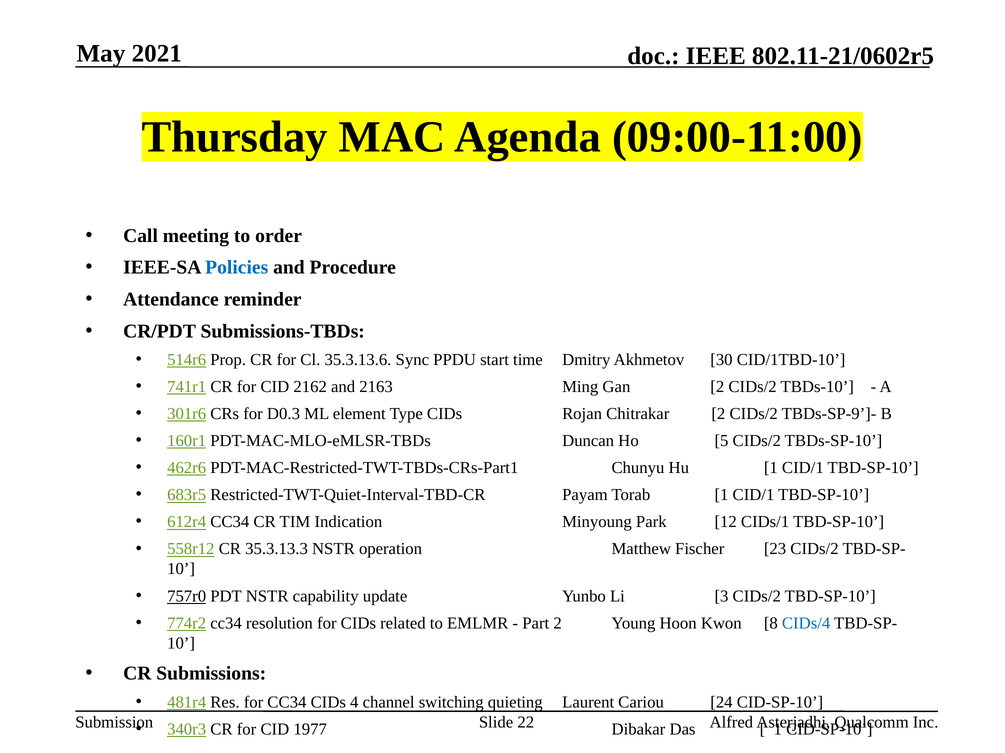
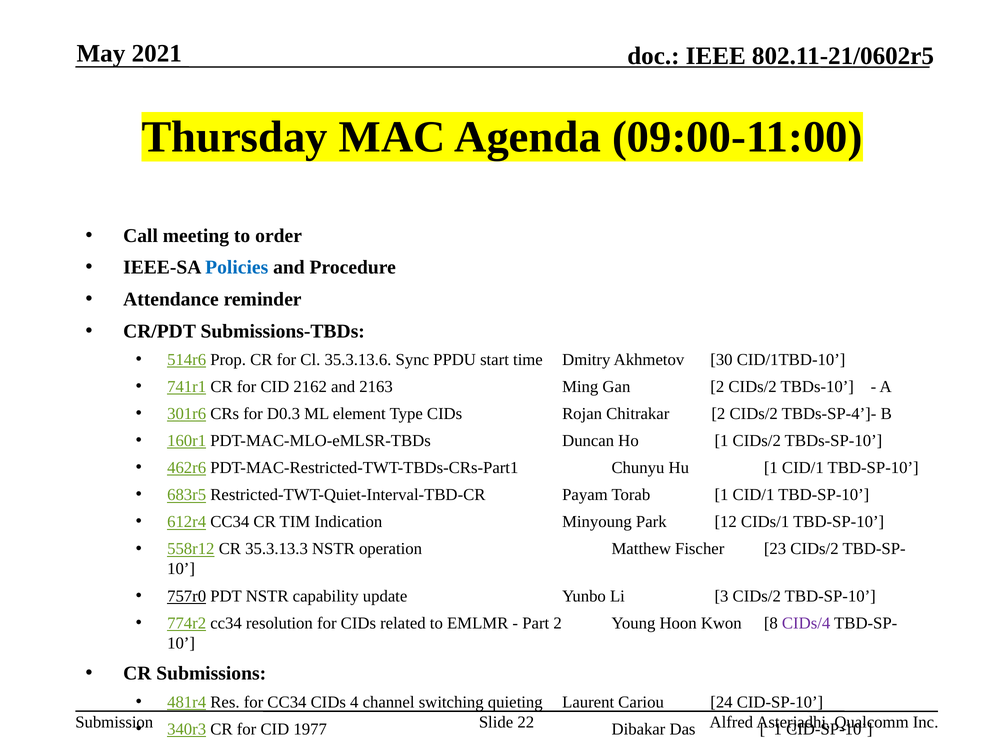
TBDs-SP-9’]-: TBDs-SP-9’]- -> TBDs-SP-4’]- (829, 414)
Ho 5: 5 -> 1 (721, 441)
CIDs/4 colour: blue -> purple (806, 624)
